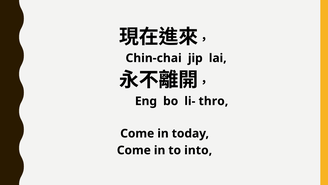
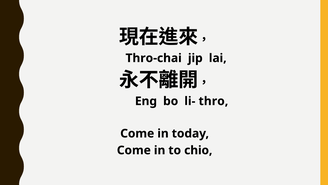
Chin-chai: Chin-chai -> Thro-chai (154, 58)
into: into -> chio (198, 150)
